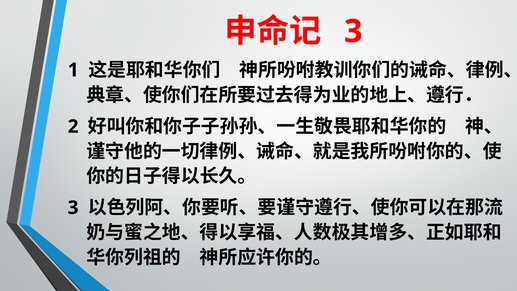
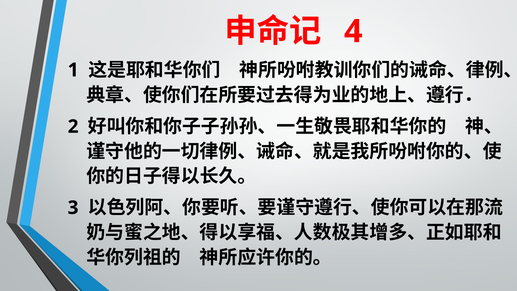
3: 3 -> 4 (353, 31)
